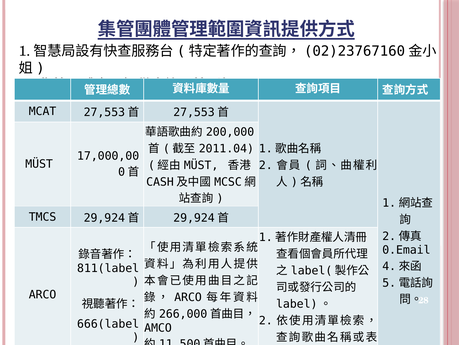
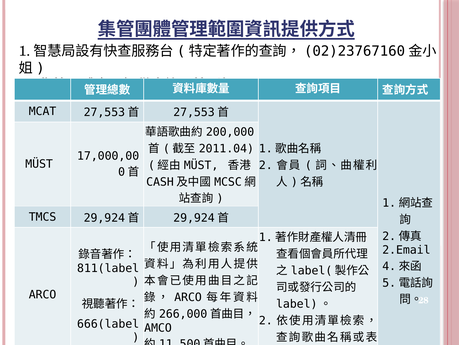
0.Email: 0.Email -> 2.Email (406, 250)
